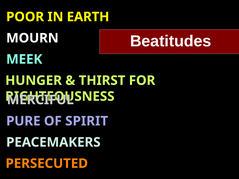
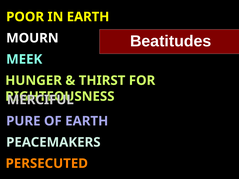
OF SPIRIT: SPIRIT -> EARTH (87, 121)
